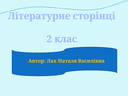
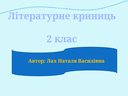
сторінці: сторінці -> криниць (94, 16)
